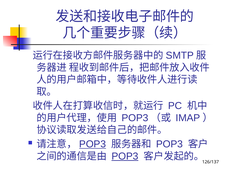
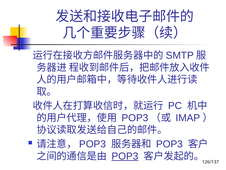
POP3 underline: present -> none (93, 144)
